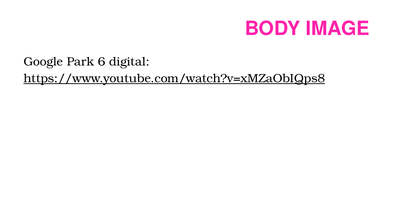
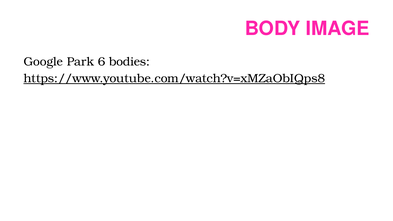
digital: digital -> bodies (129, 62)
